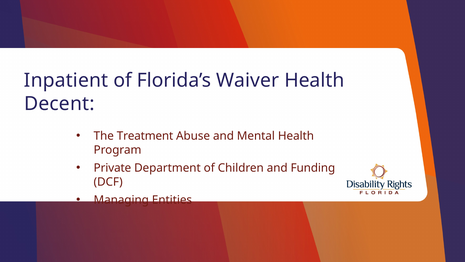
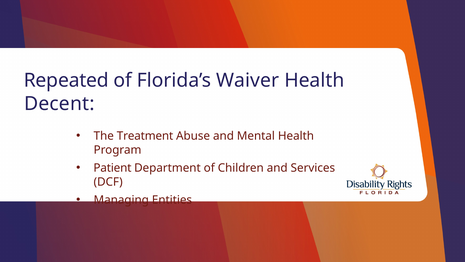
Inpatient: Inpatient -> Repeated (66, 80)
Private: Private -> Patient (112, 168)
Funding: Funding -> Services (313, 168)
